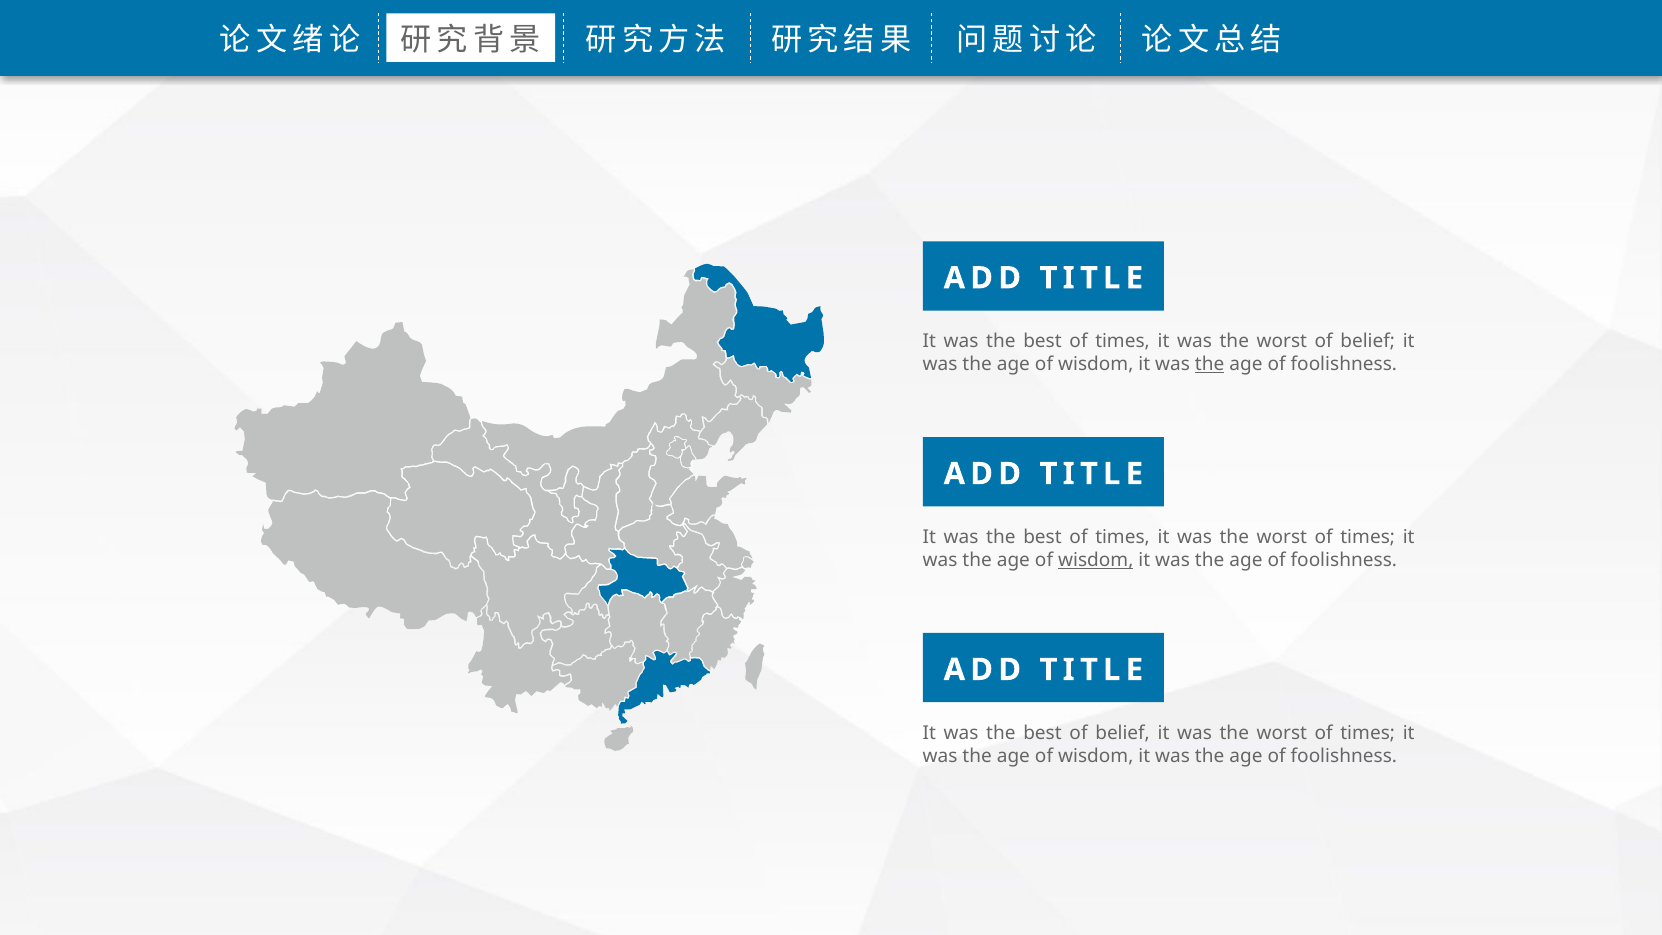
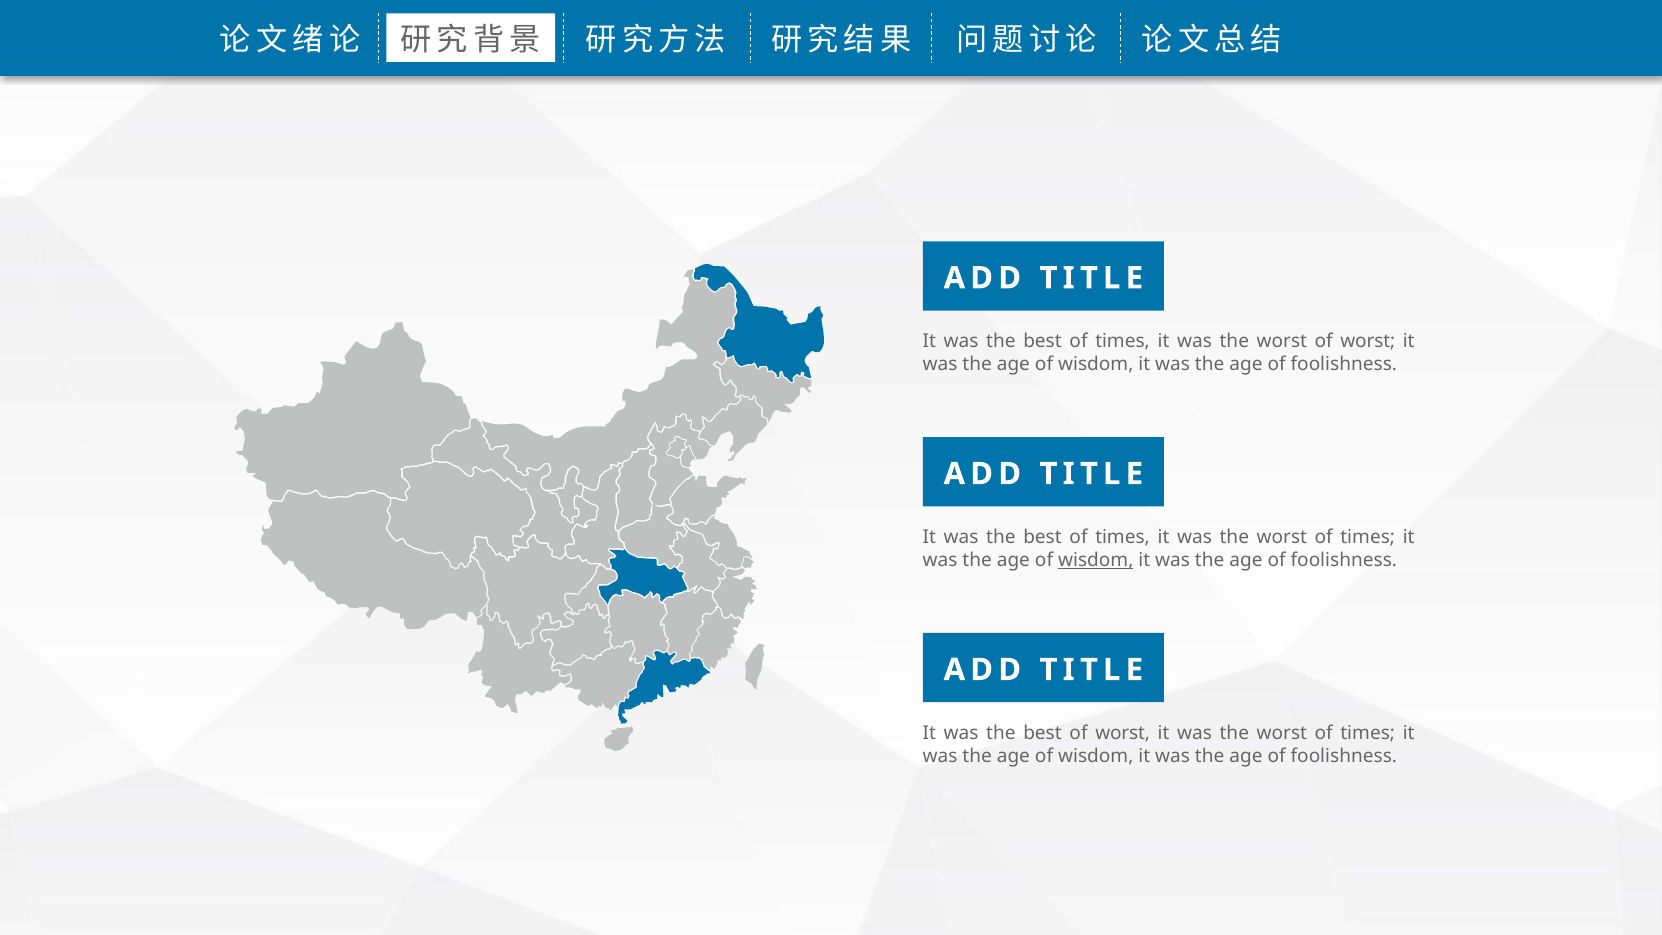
worst of belief: belief -> worst (1368, 341)
the underline: present -> none (1210, 364)
best of belief: belief -> worst (1123, 733)
